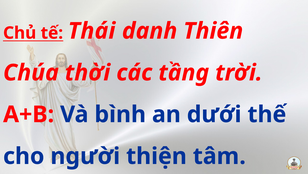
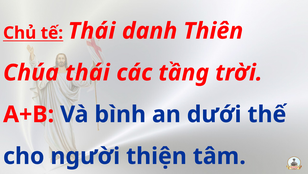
Chúa thời: thời -> thái (87, 72)
